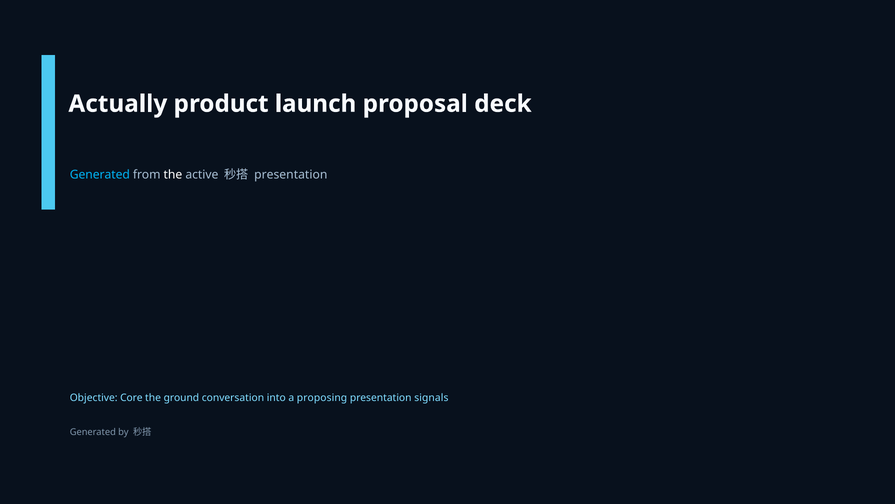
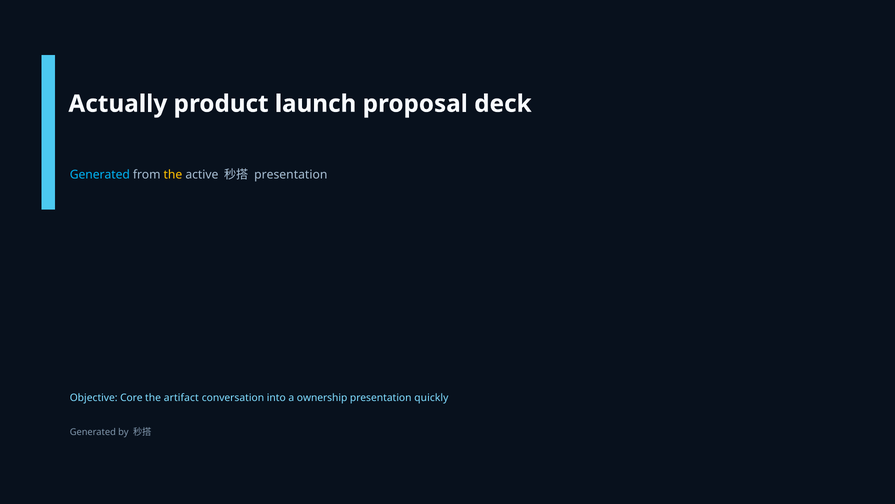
the colour: white -> yellow (173, 175)
ground: ground -> artifact (181, 397)
proposing: proposing -> ownership (322, 397)
signals: signals -> quickly (431, 397)
